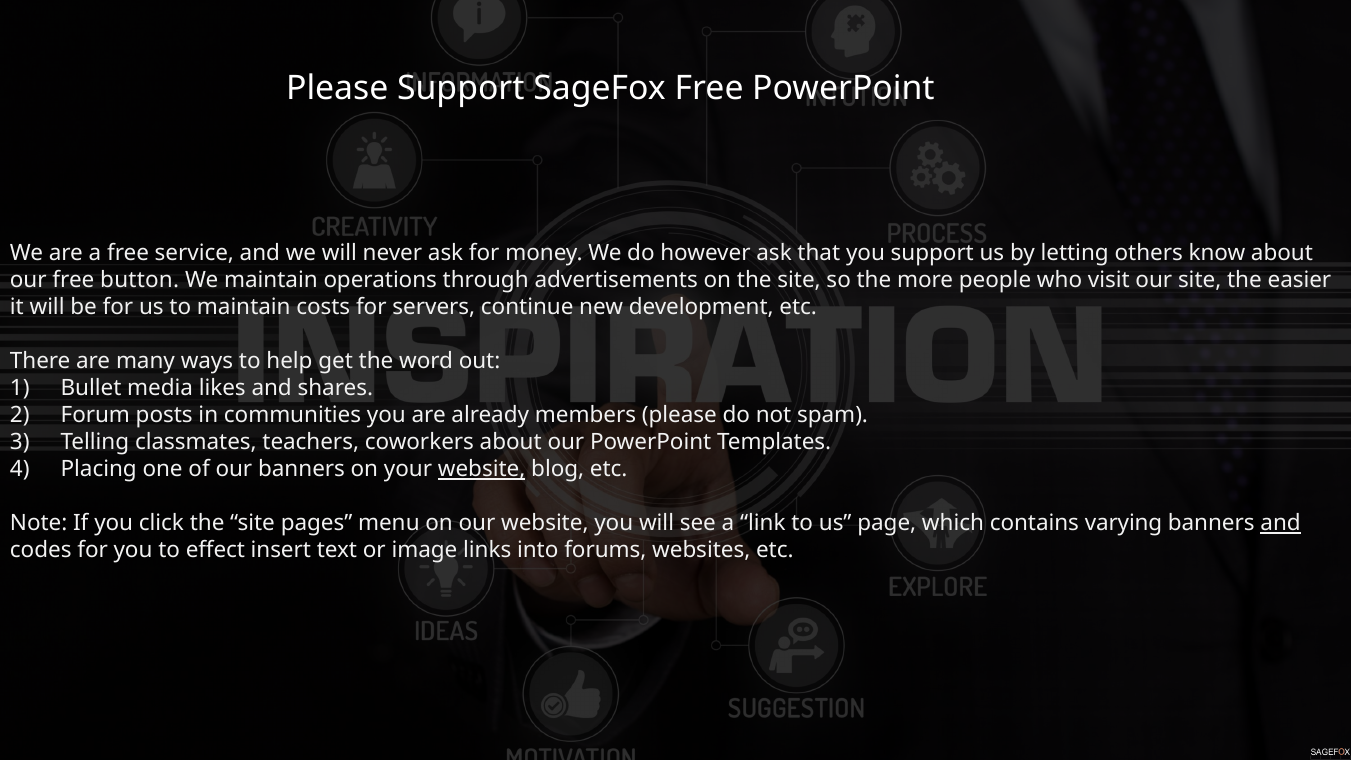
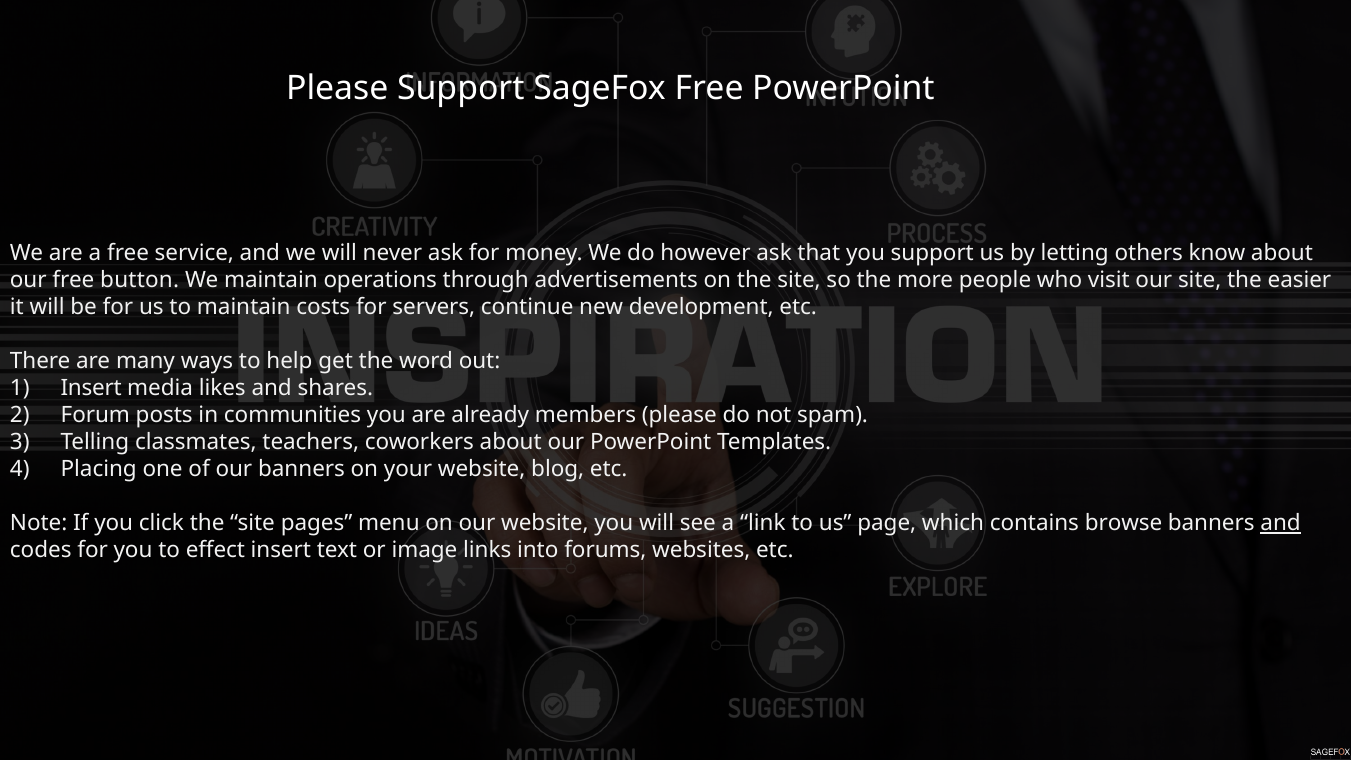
Bullet: Bullet -> Insert (91, 388)
website underline: present -> none (482, 469)
varying: varying -> browse (1124, 523)
